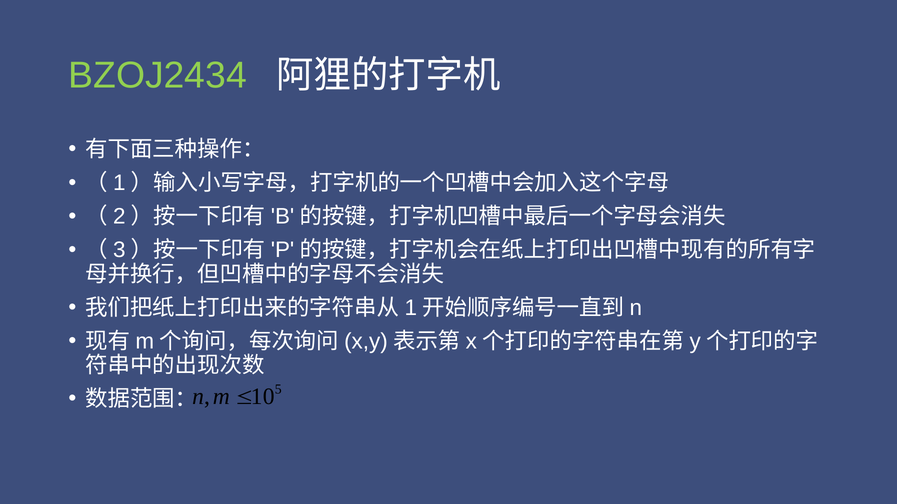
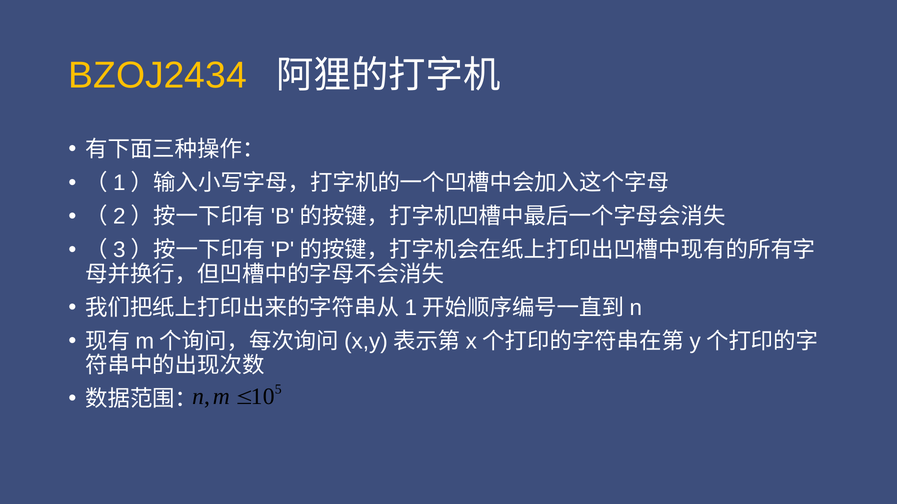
BZOJ2434 colour: light green -> yellow (158, 75)
